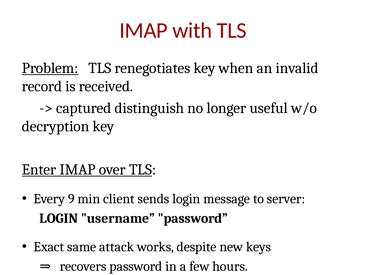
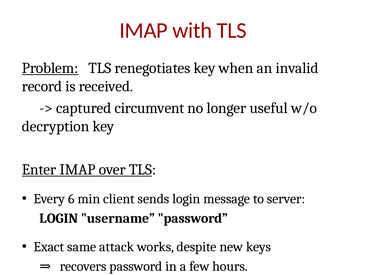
distinguish: distinguish -> circumvent (149, 108)
9: 9 -> 6 (71, 199)
